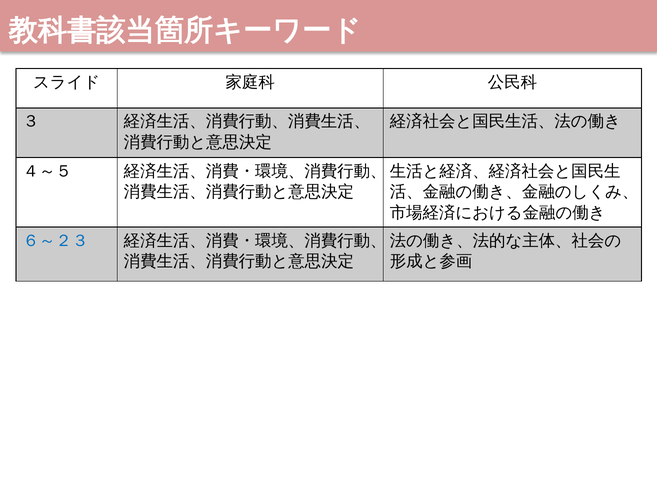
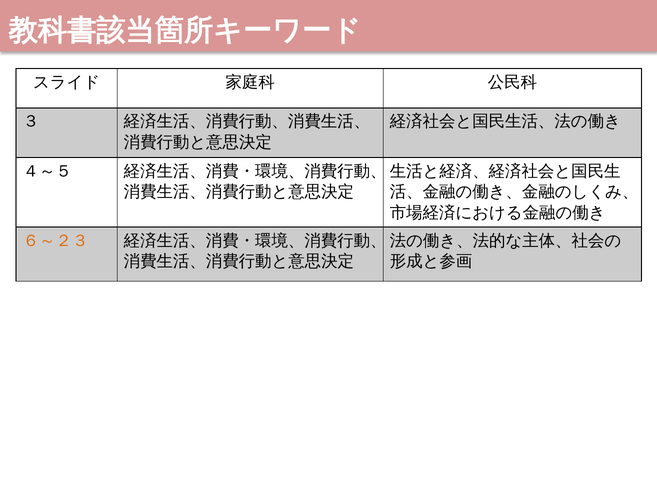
６～２３ colour: blue -> orange (55, 241)
